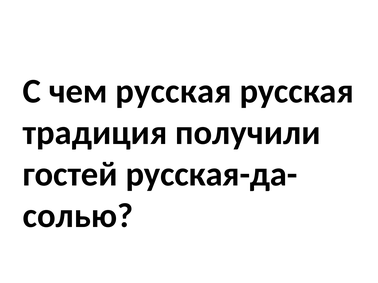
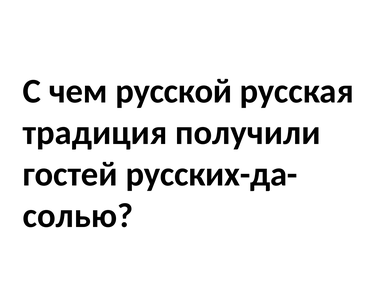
чем русская: русская -> русской (174, 91)
русская-да-: русская-да- -> русских-да- (211, 174)
